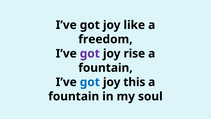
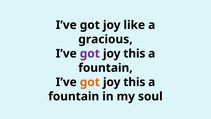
freedom: freedom -> gracious (105, 39)
rise: rise -> this (134, 53)
got colour: blue -> orange (90, 82)
